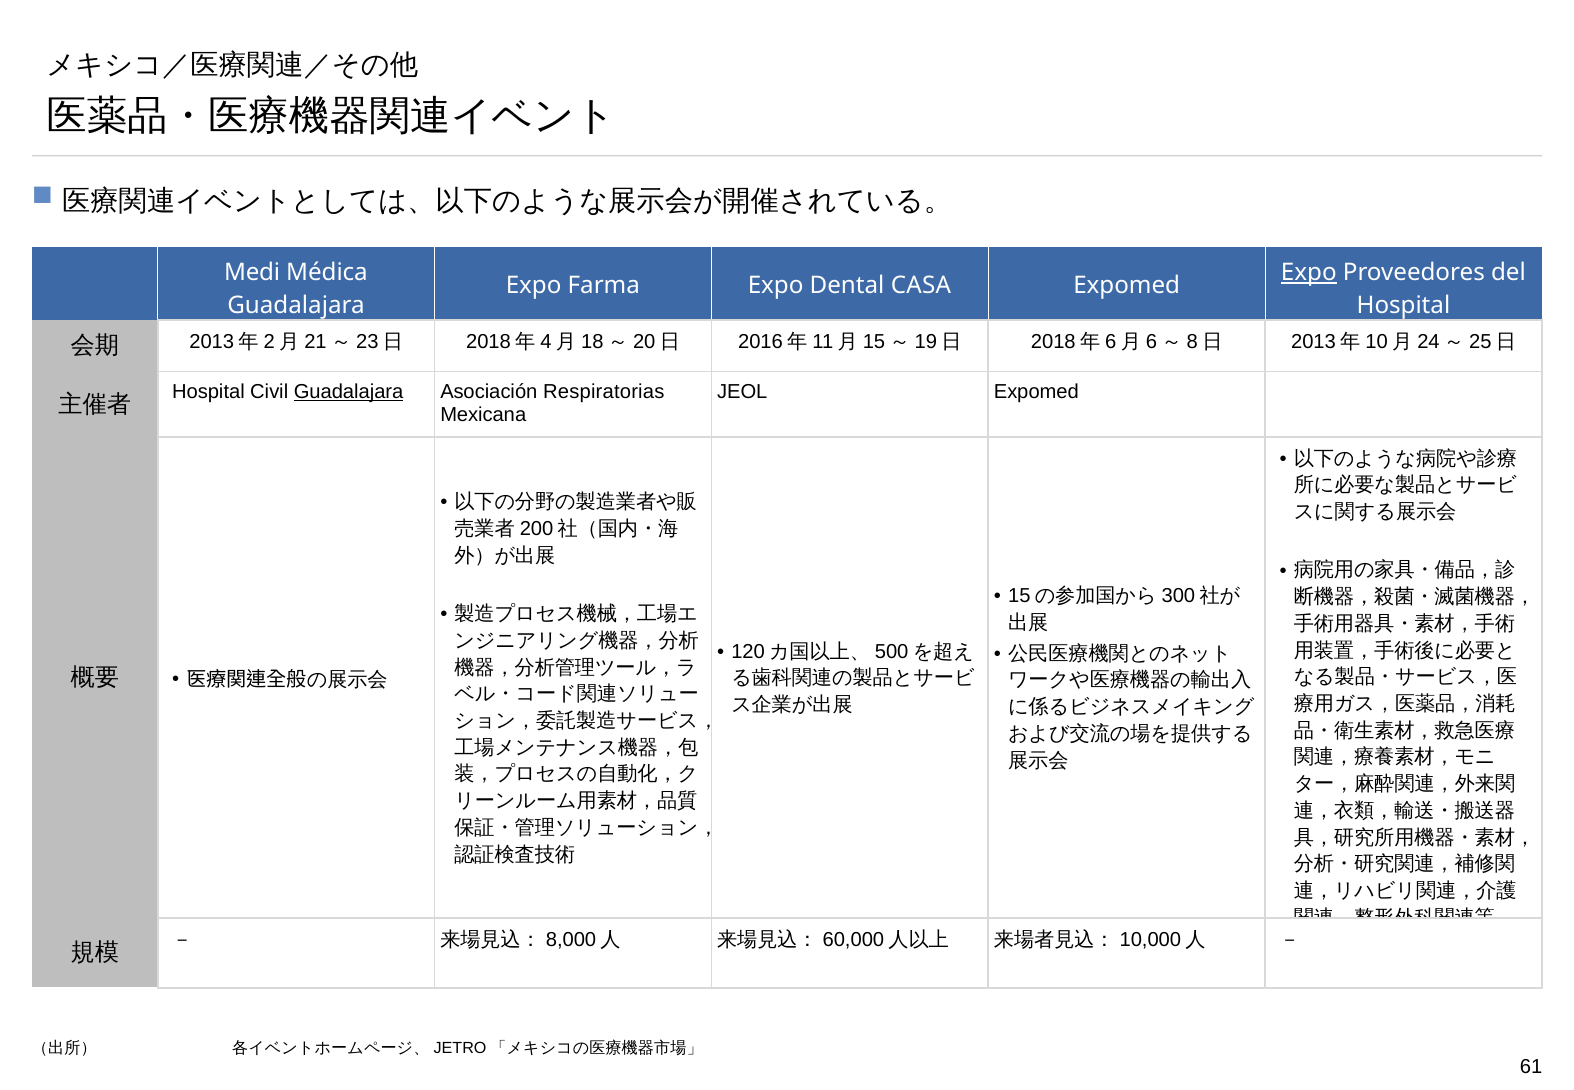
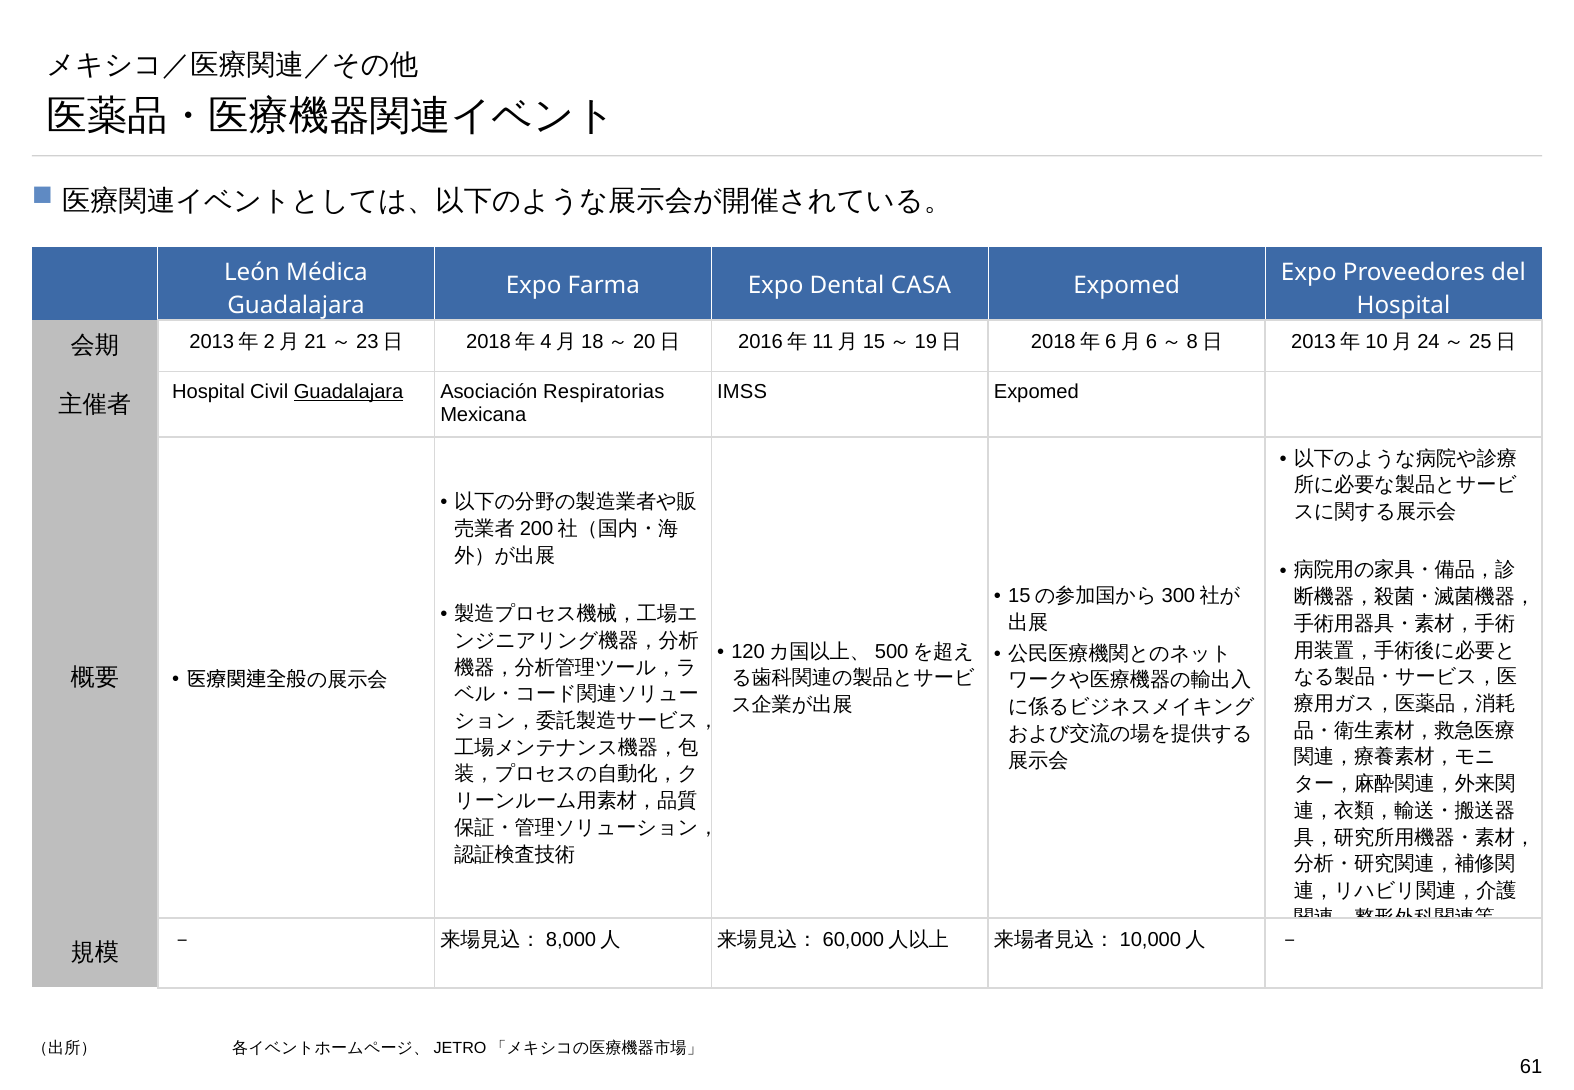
Medi: Medi -> León (252, 272)
Expo underline: present -> none (1309, 272)
JEOL: JEOL -> IMSS (742, 391)
